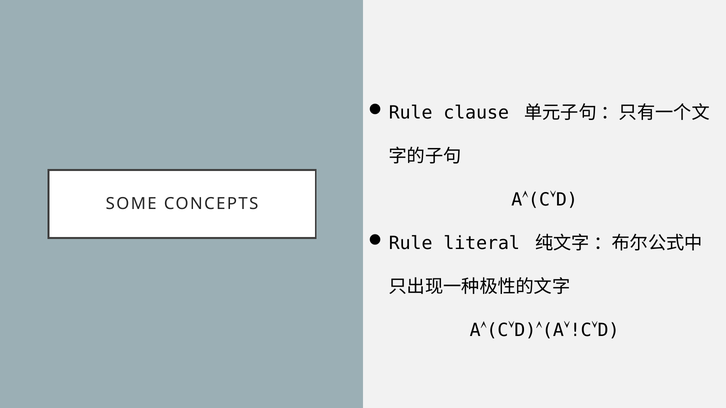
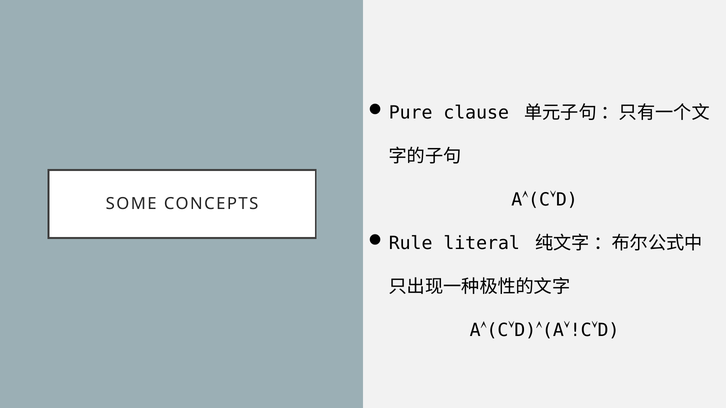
Rule: Rule -> Pure (411, 113)
